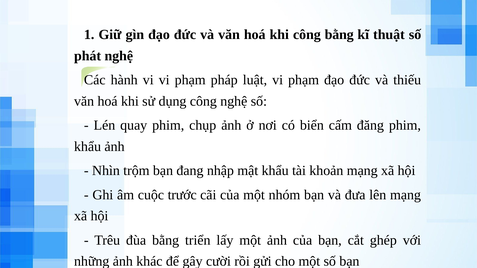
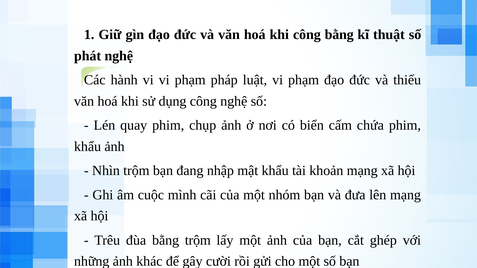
đăng: đăng -> chứa (370, 125)
trước: trước -> mình (182, 195)
bằng triển: triển -> trộm (198, 240)
